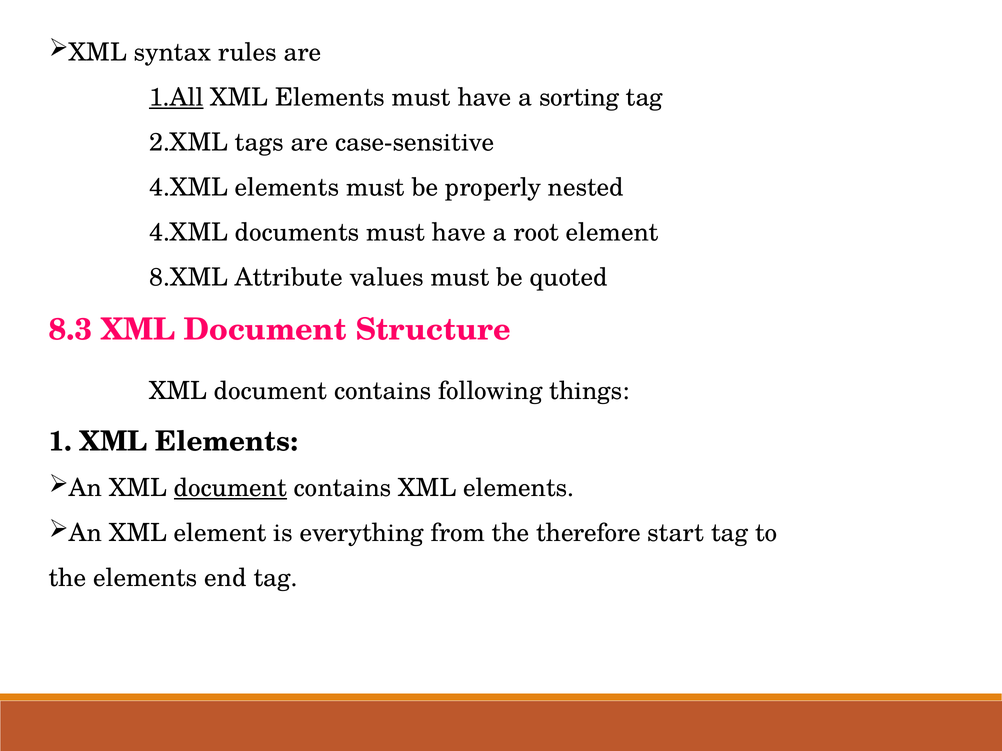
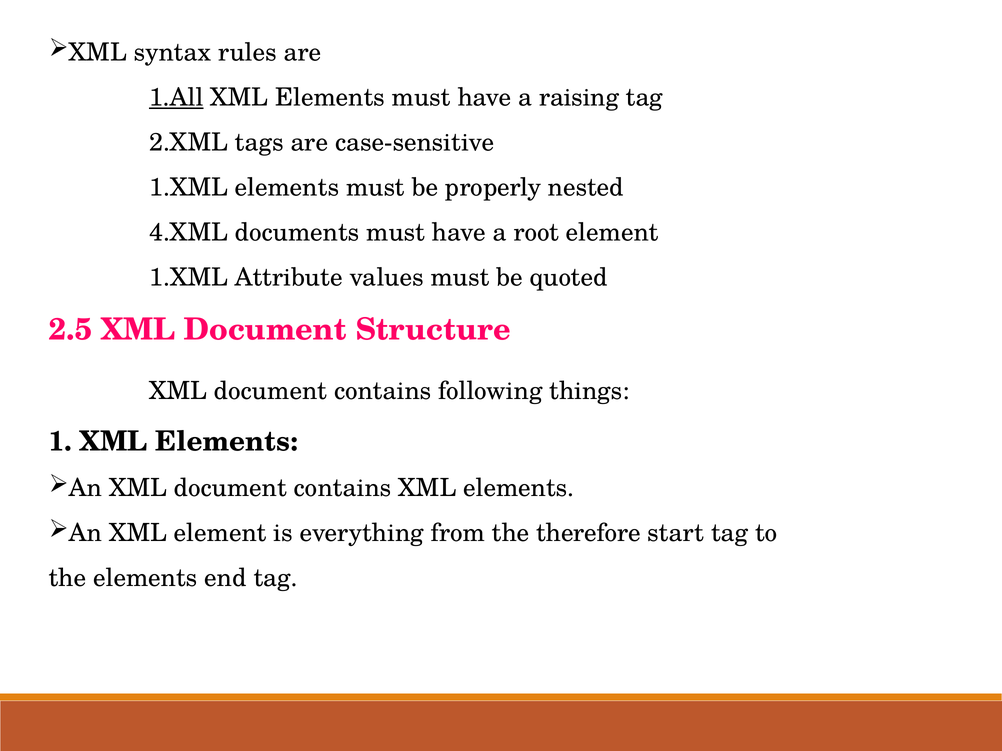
sorting: sorting -> raising (579, 97)
4.XML: 4.XML -> 1.XML (189, 188)
8.XML: 8.XML -> 1.XML (189, 278)
8.3: 8.3 -> 2.5 (71, 330)
document underline: present -> none (230, 488)
